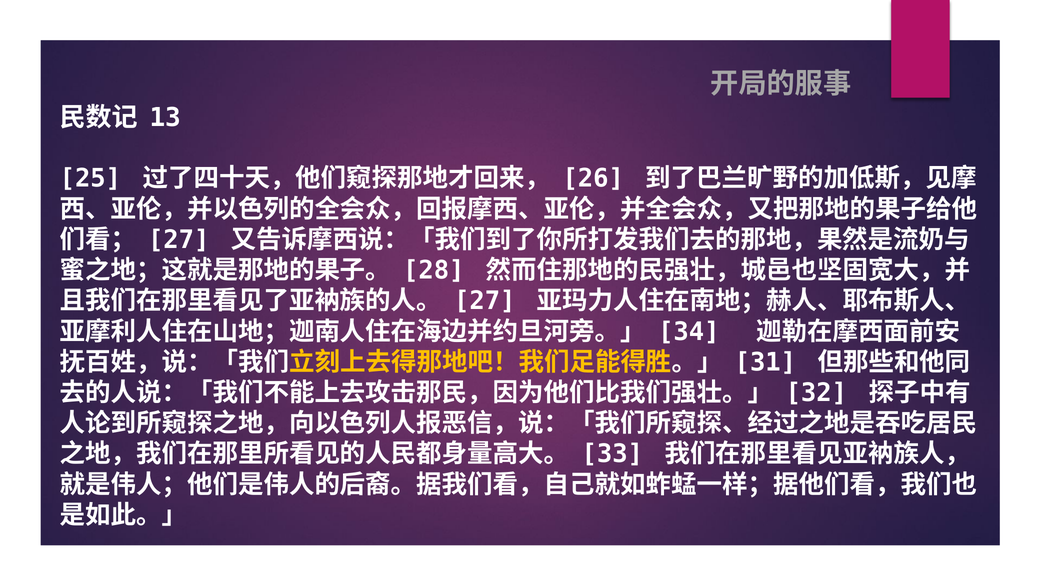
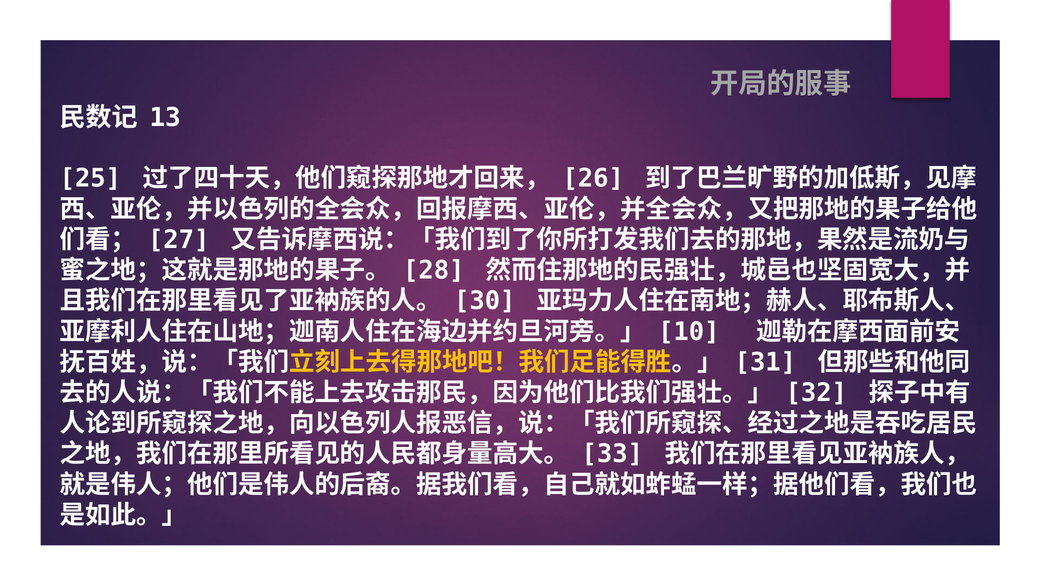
27: 27 -> 30 (485, 301)
34: 34 -> 10 (689, 331)
